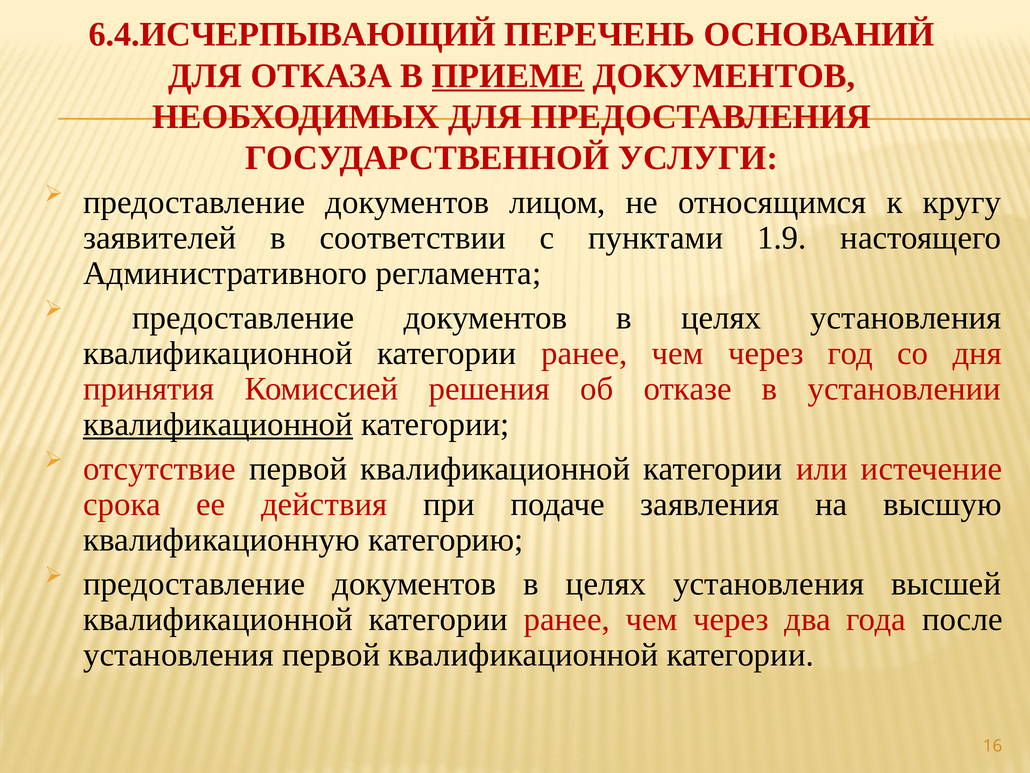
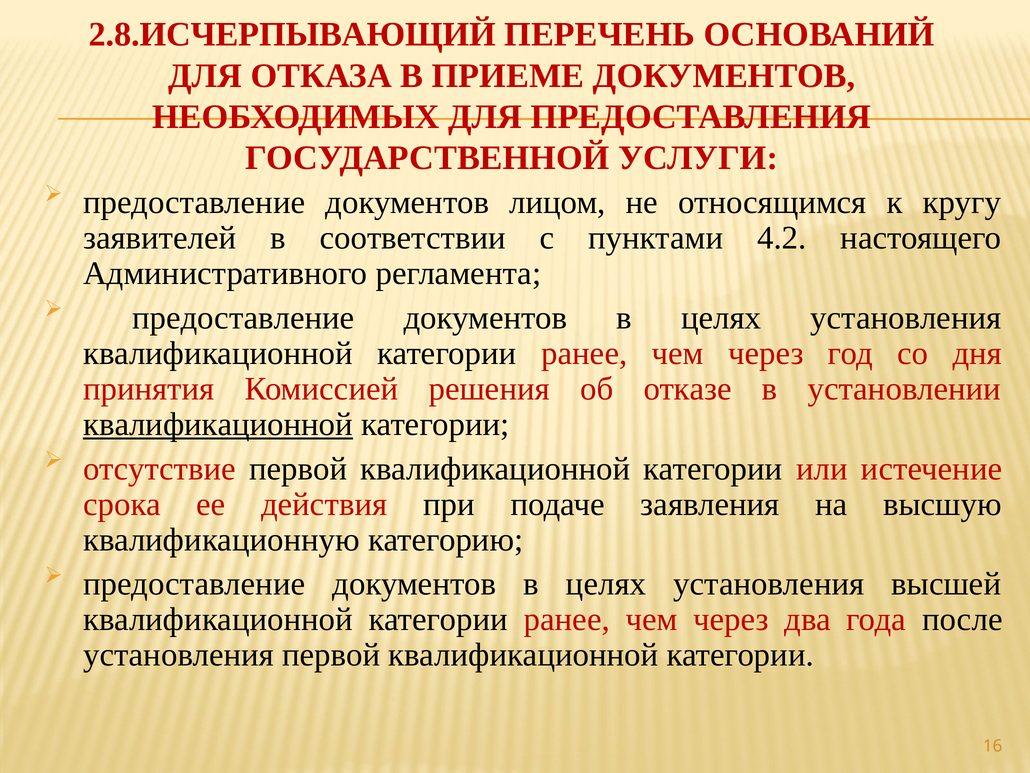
6.4.ИСЧЕРПЫВАЮЩИЙ: 6.4.ИСЧЕРПЫВАЮЩИЙ -> 2.8.ИСЧЕРПЫВАЮЩИЙ (292, 34)
ПРИЕМЕ underline: present -> none (508, 76)
1.9: 1.9 -> 4.2 (782, 238)
